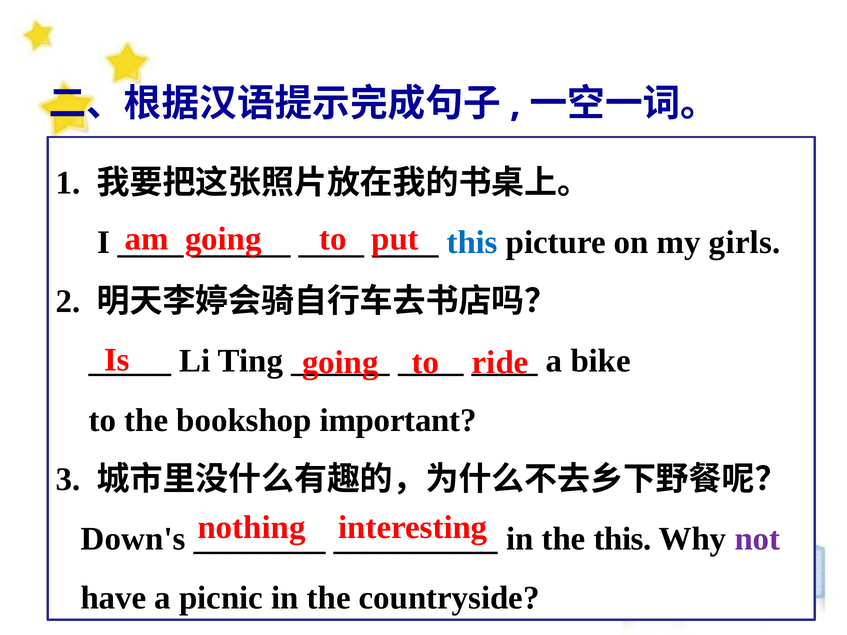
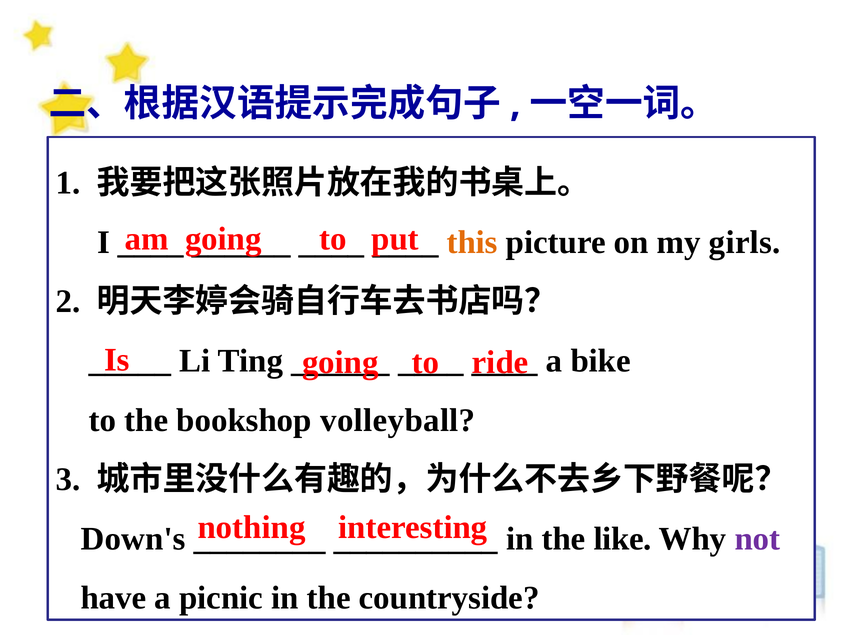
this colour: blue -> orange (472, 242)
important: important -> volleyball (398, 420)
the this: this -> like (623, 539)
